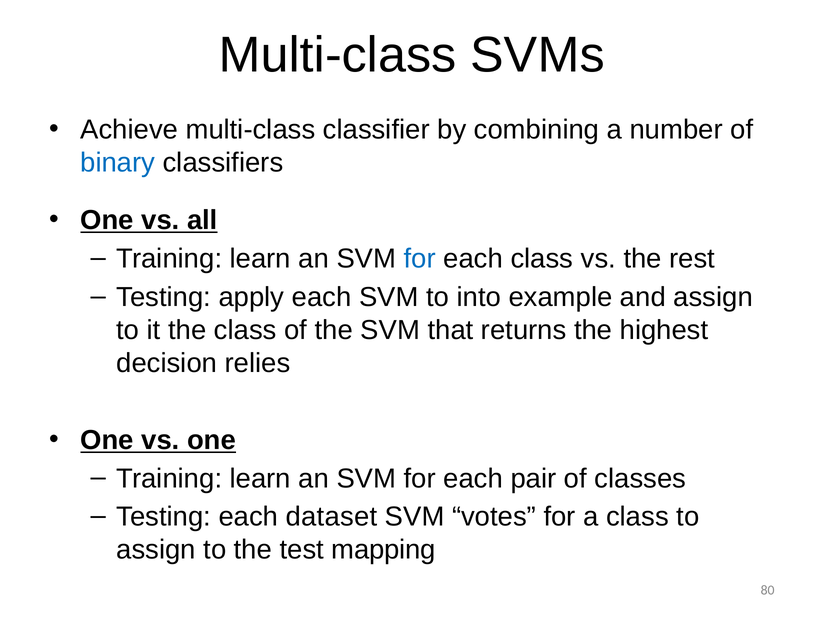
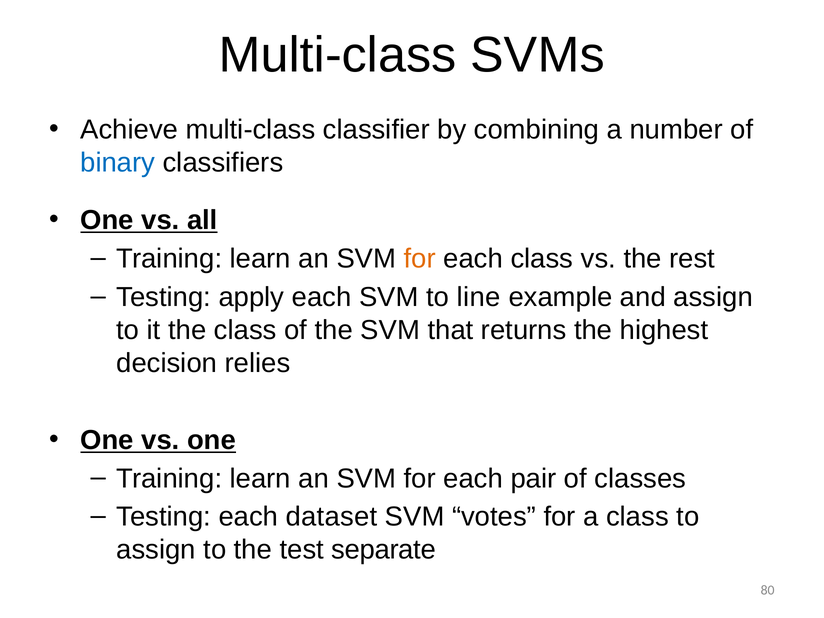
for colour: blue -> orange (420, 259)
into: into -> line (479, 297)
mapping: mapping -> separate (384, 550)
